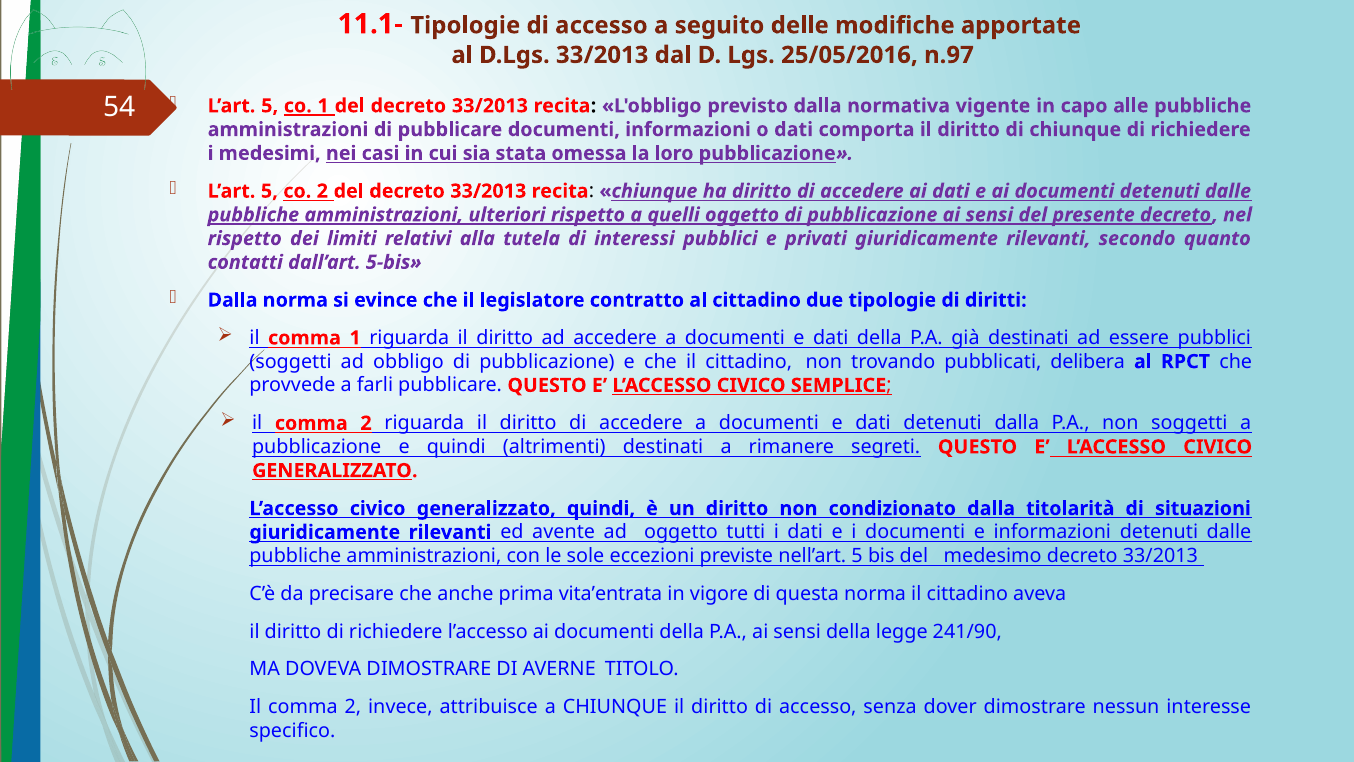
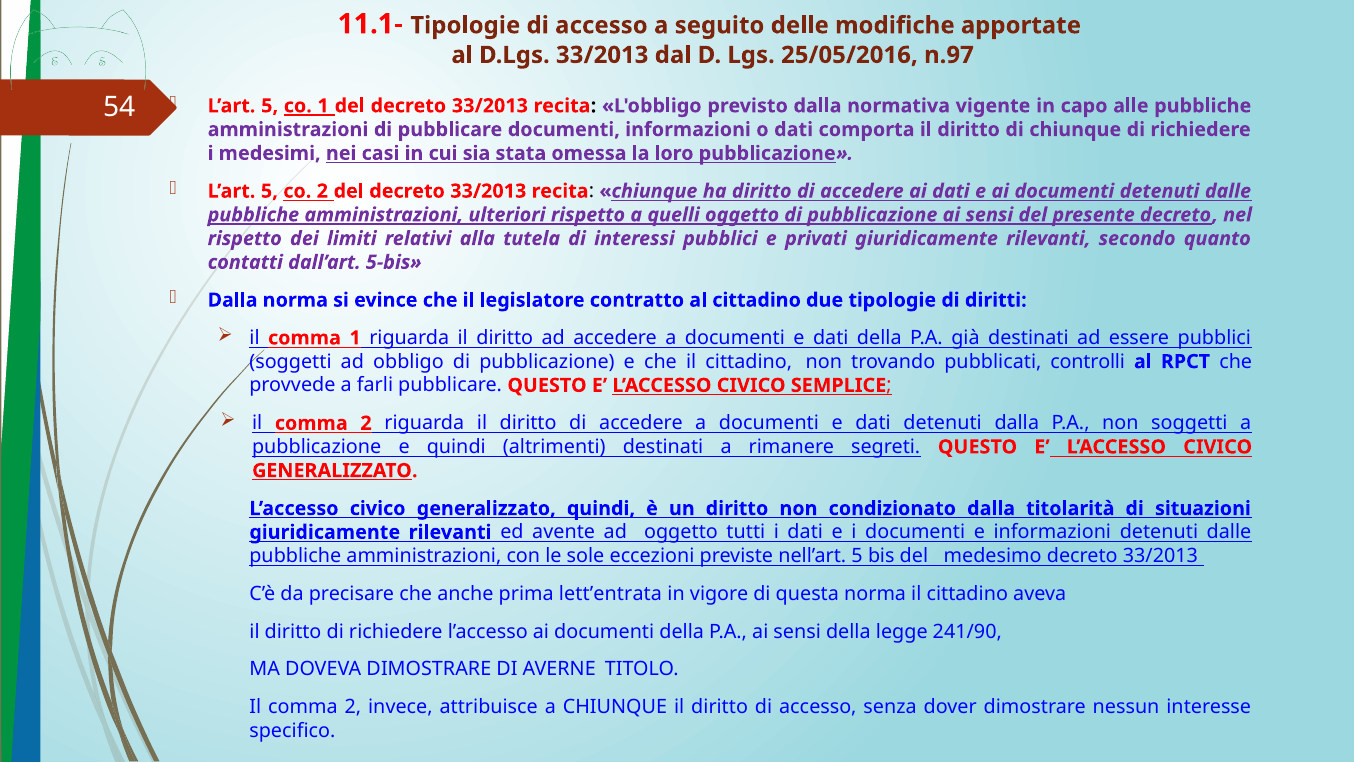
delibera: delibera -> controlli (1088, 361)
vita’entrata: vita’entrata -> lett’entrata (610, 594)
